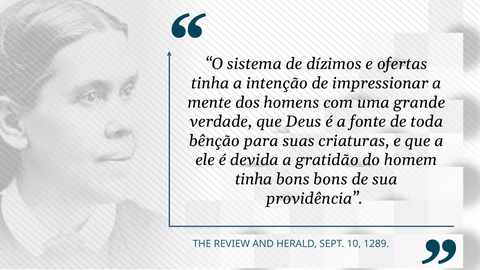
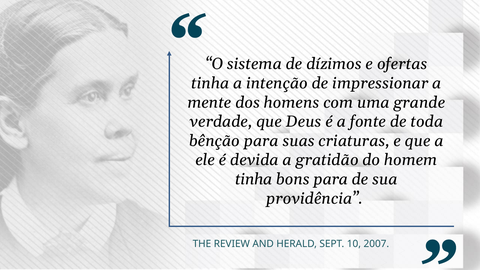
bons bons: bons -> para (331, 179)
1289: 1289 -> 2007 (376, 244)
